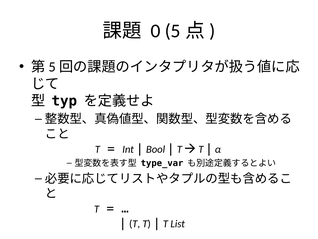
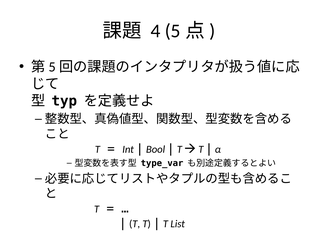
0: 0 -> 4 (156, 31)
